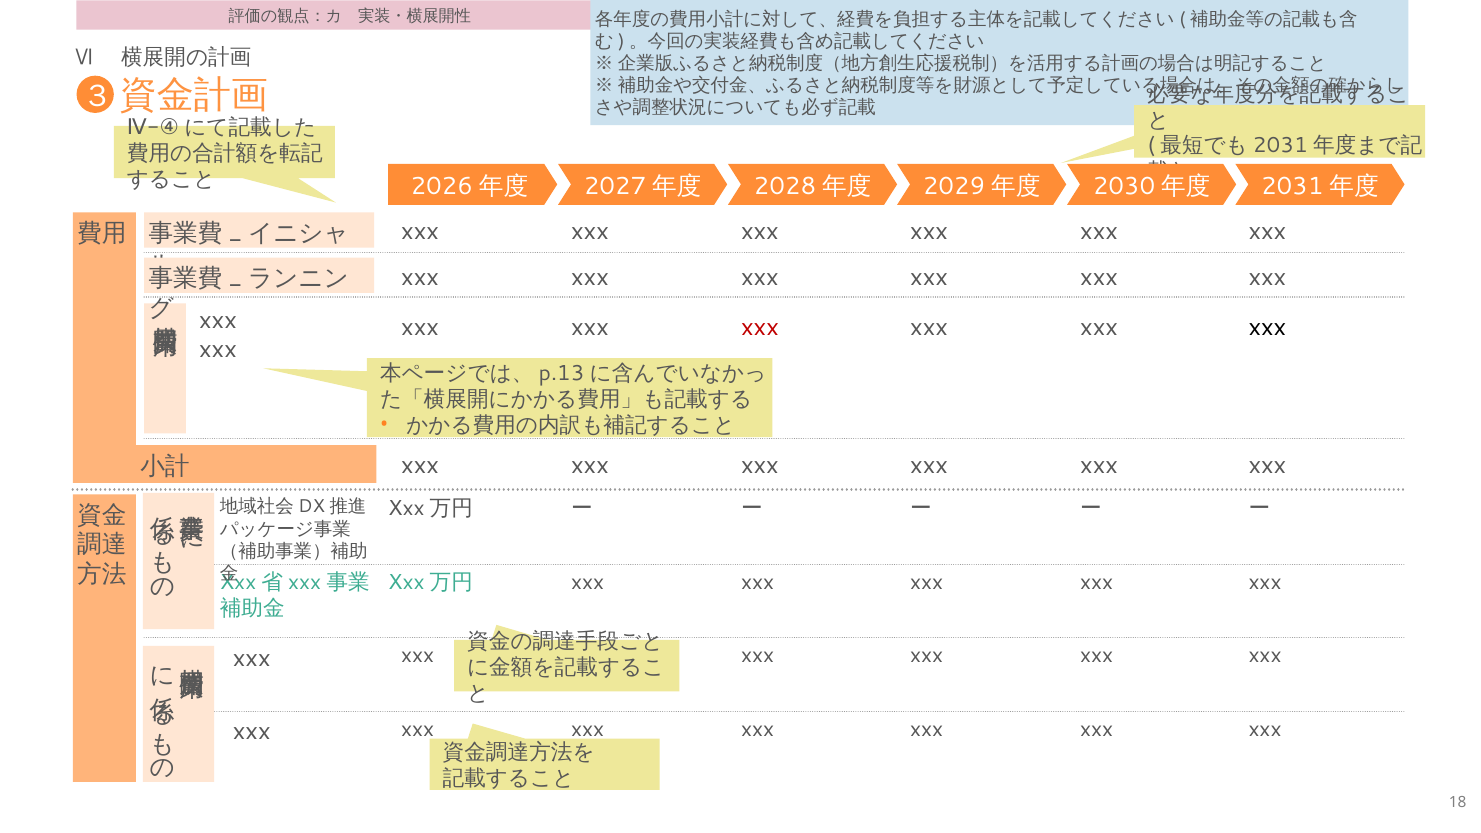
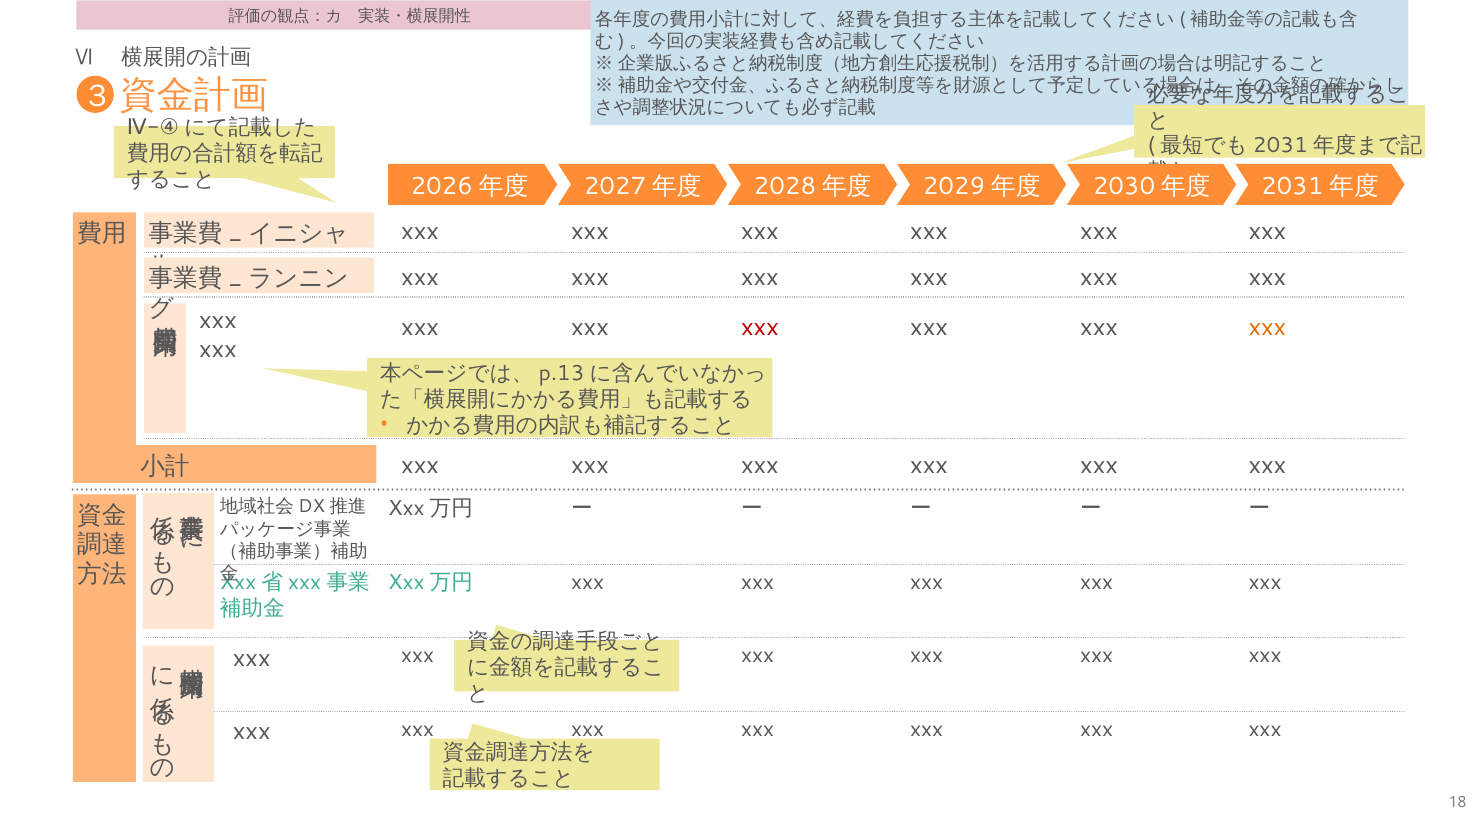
xxx colour: black -> orange (1267, 327)
